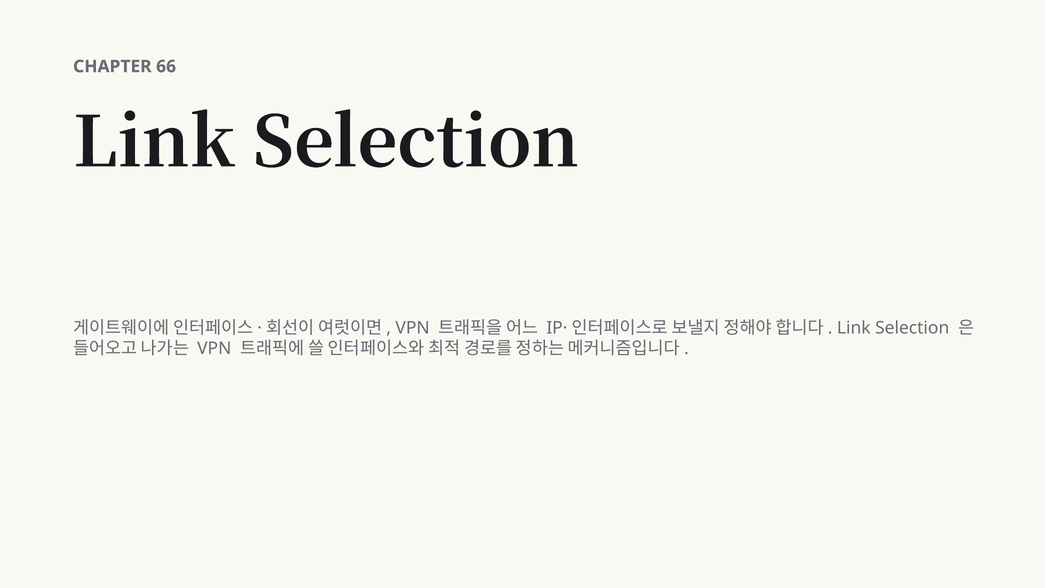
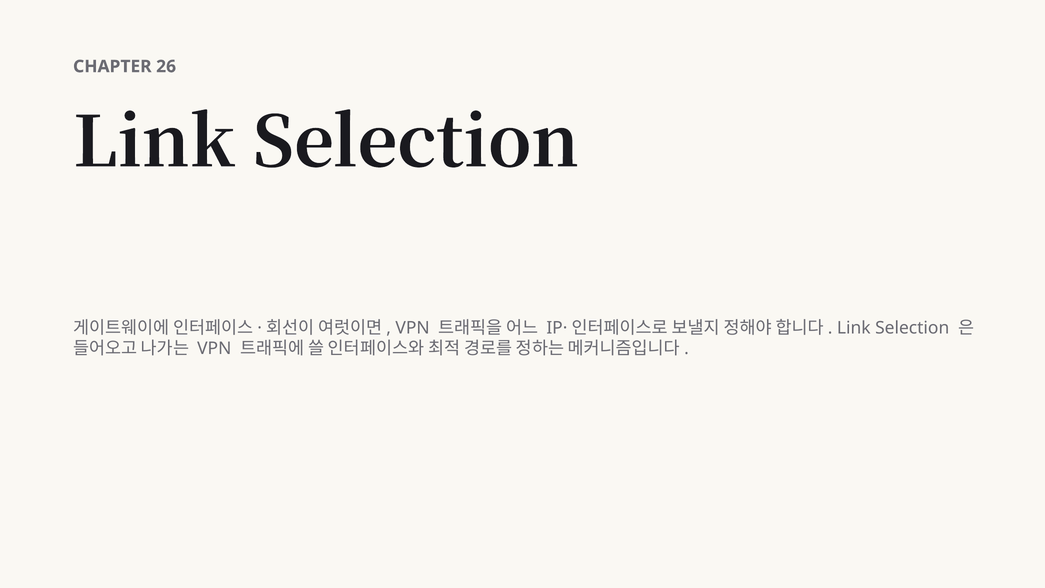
66: 66 -> 26 (166, 66)
